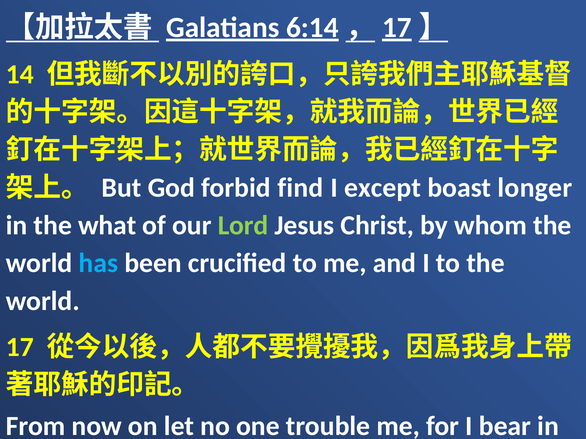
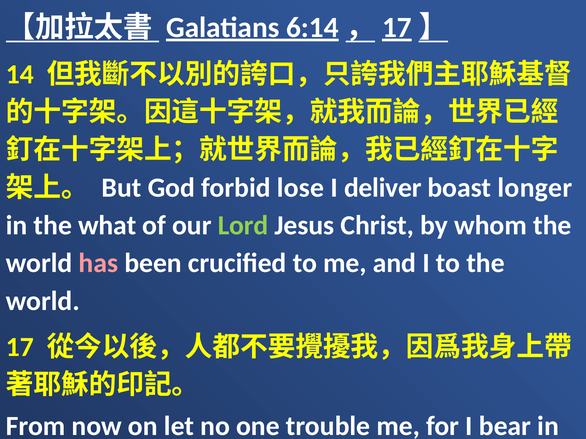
find: find -> lose (301, 188)
except: except -> deliver (383, 188)
has colour: light blue -> pink (98, 264)
